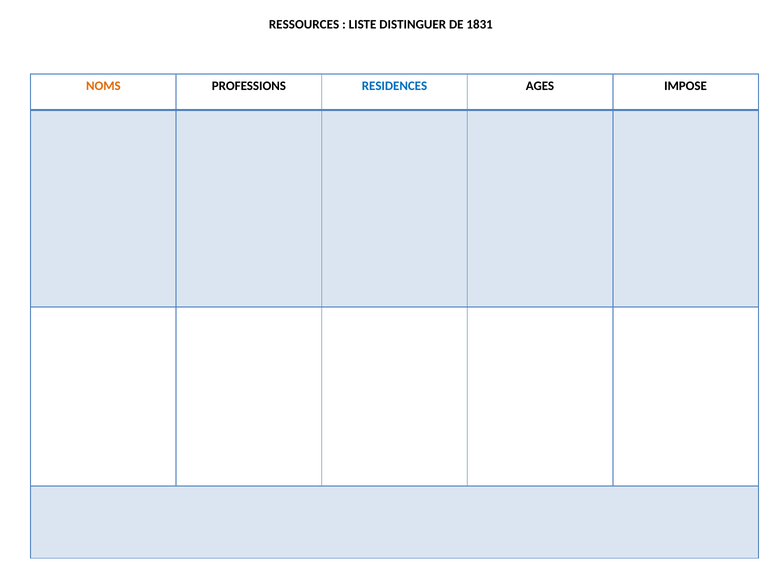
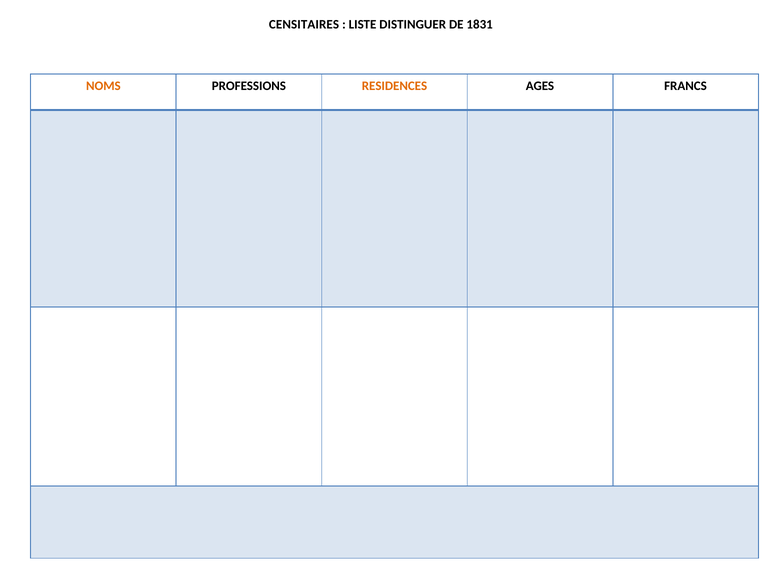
RESSOURCES: RESSOURCES -> CENSITAIRES (304, 24)
RESIDENCES colour: blue -> orange (394, 86)
IMPOSE: IMPOSE -> FRANCS (685, 86)
